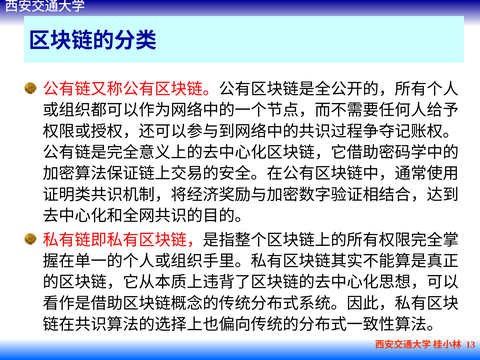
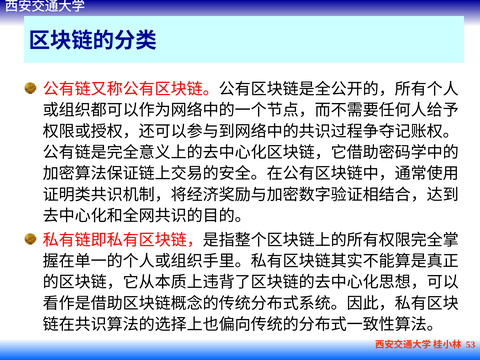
13: 13 -> 53 (471, 345)
